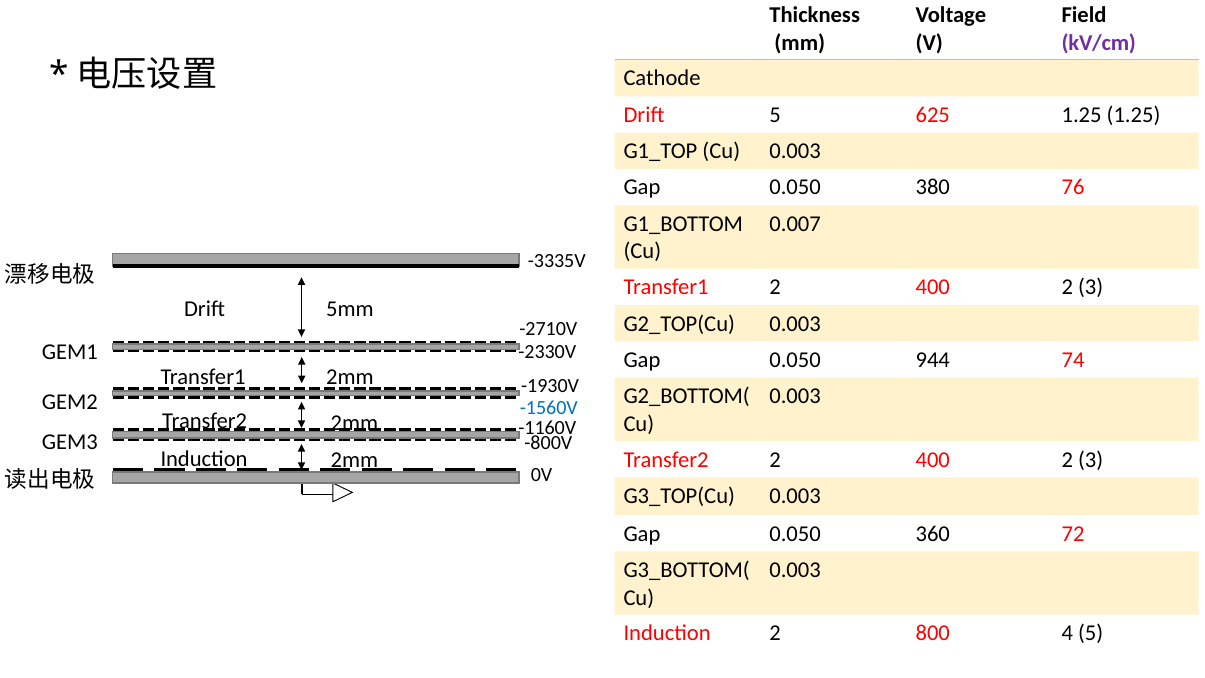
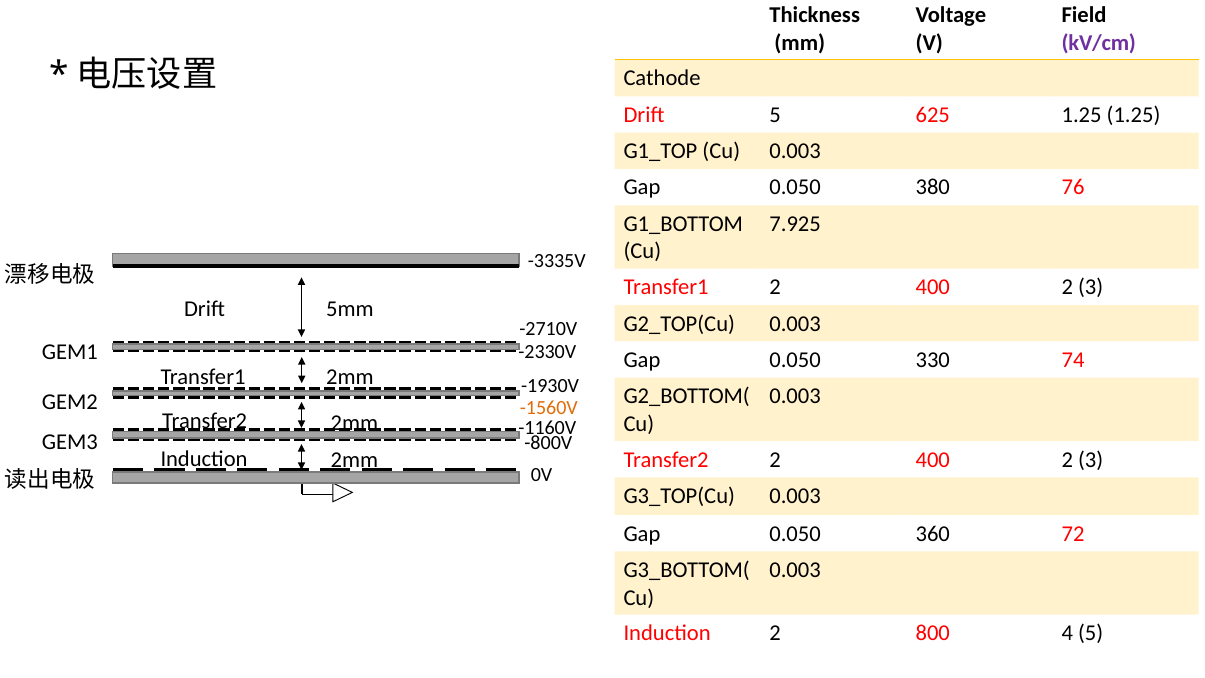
0.007: 0.007 -> 7.925 (795, 224)
944: 944 -> 330 (933, 360)
-1560V colour: blue -> orange (549, 407)
